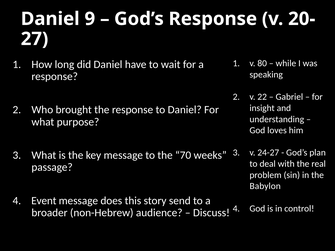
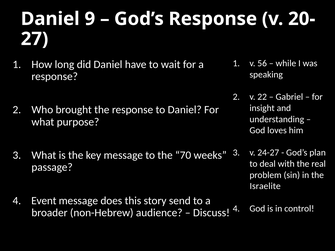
80: 80 -> 56 (262, 63)
Babylon: Babylon -> Israelite (265, 186)
